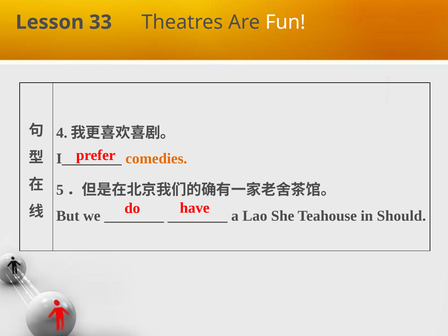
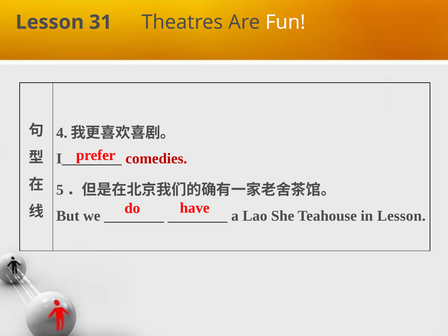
33: 33 -> 31 (101, 22)
comedies colour: orange -> red (156, 159)
in Should: Should -> Lesson (401, 216)
